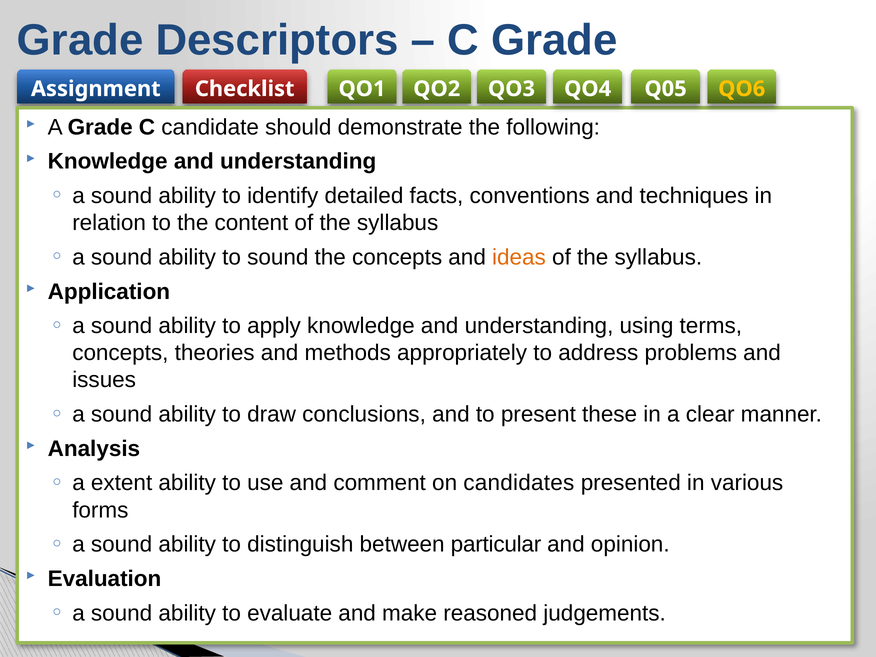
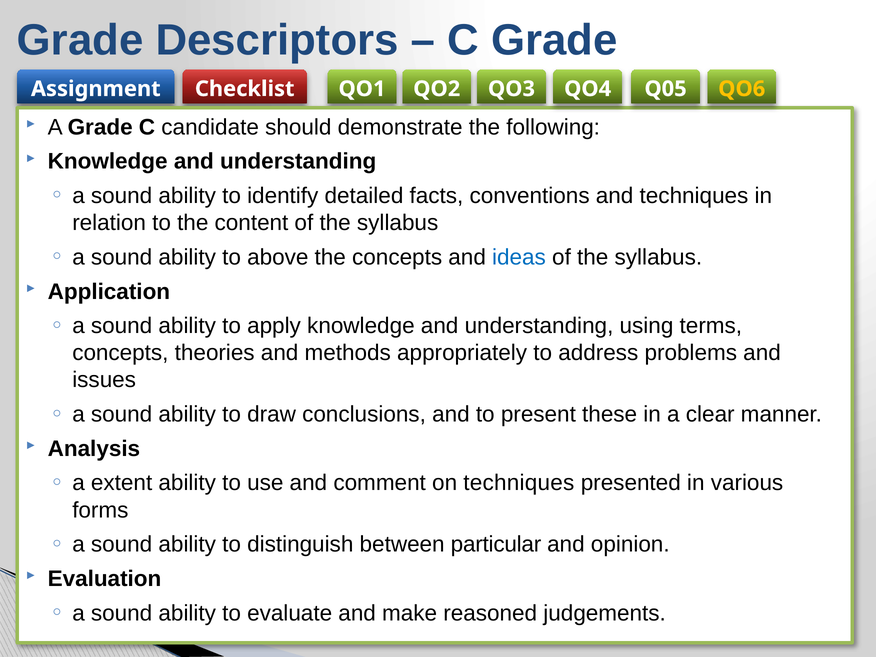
to sound: sound -> above (278, 257)
ideas colour: orange -> blue (519, 257)
on candidates: candidates -> techniques (519, 483)
